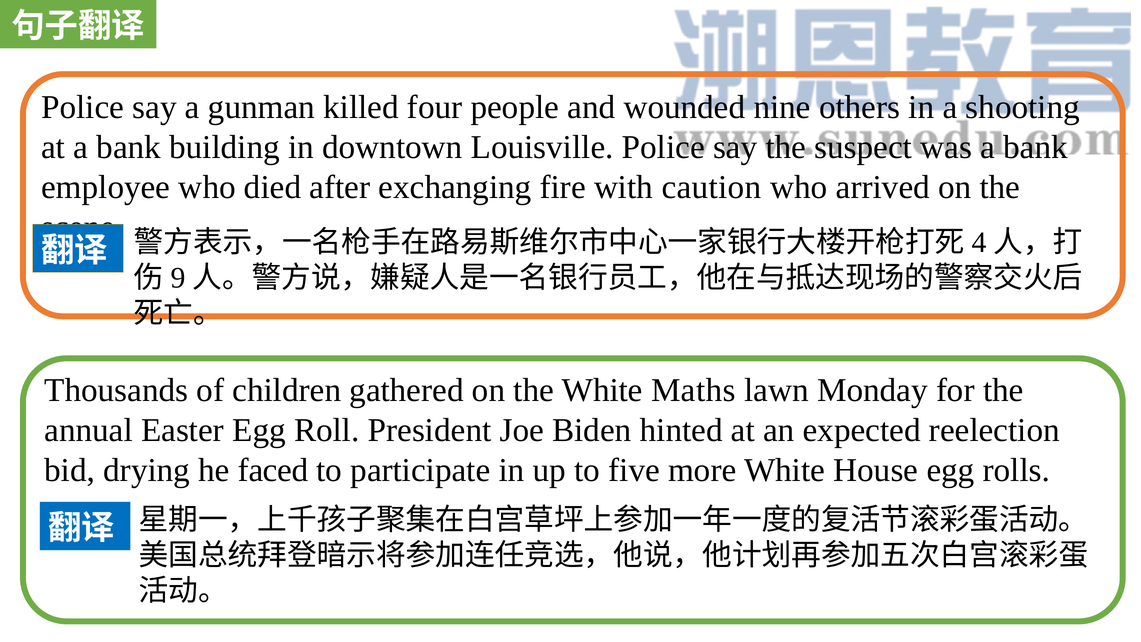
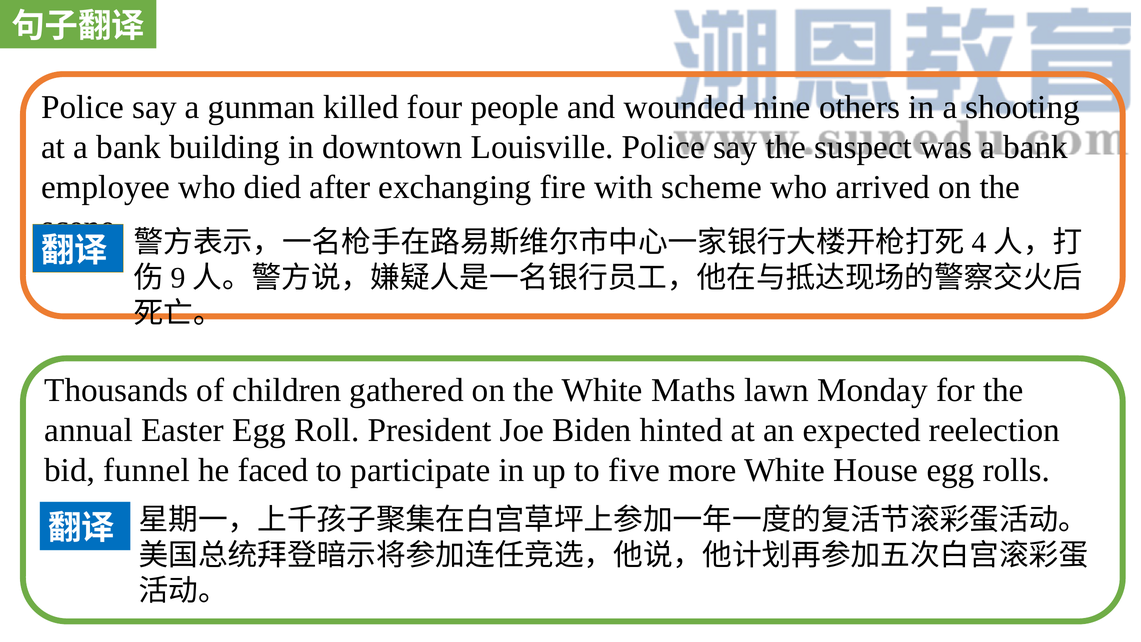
caution: caution -> scheme (712, 187)
drying: drying -> funnel (147, 470)
